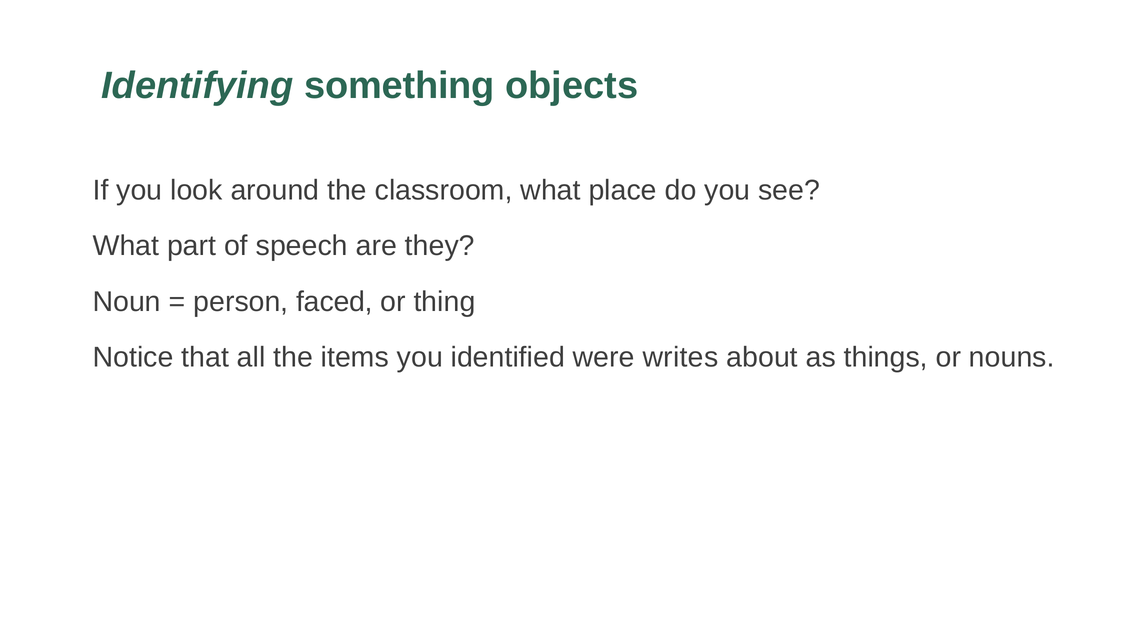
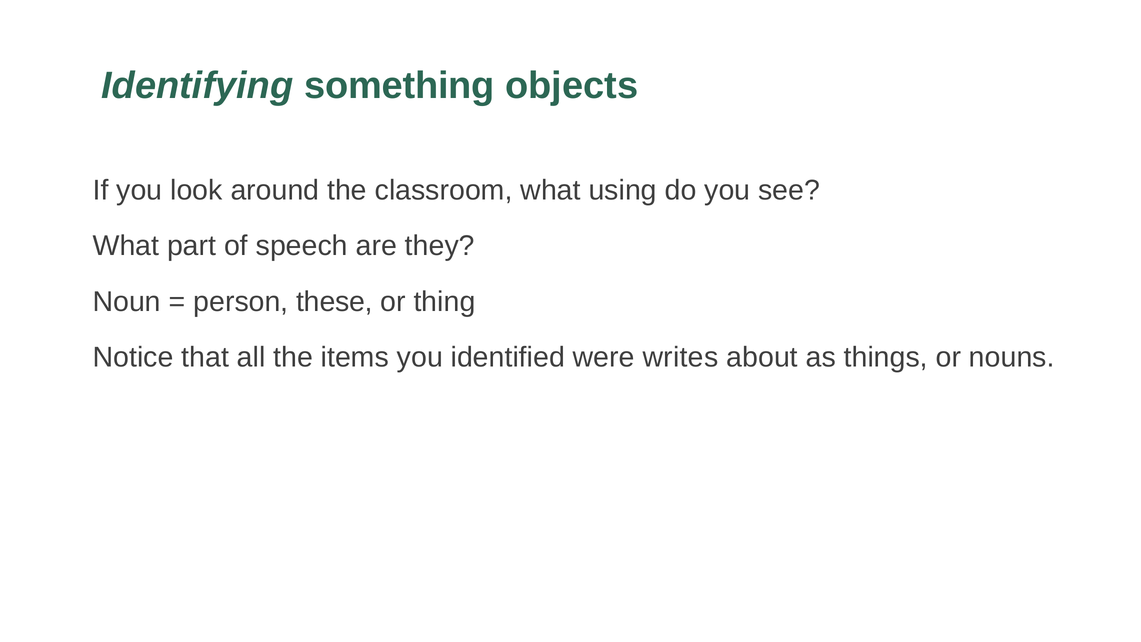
place: place -> using (623, 190)
faced: faced -> these (334, 302)
